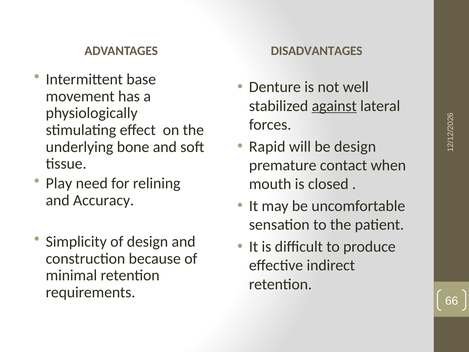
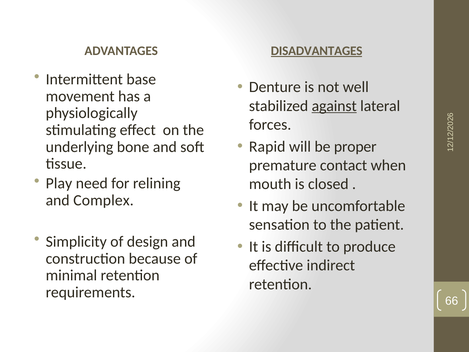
DISADVANTAGES underline: none -> present (317, 51)
be design: design -> proper (355, 146)
Accuracy: Accuracy -> Complex (103, 200)
